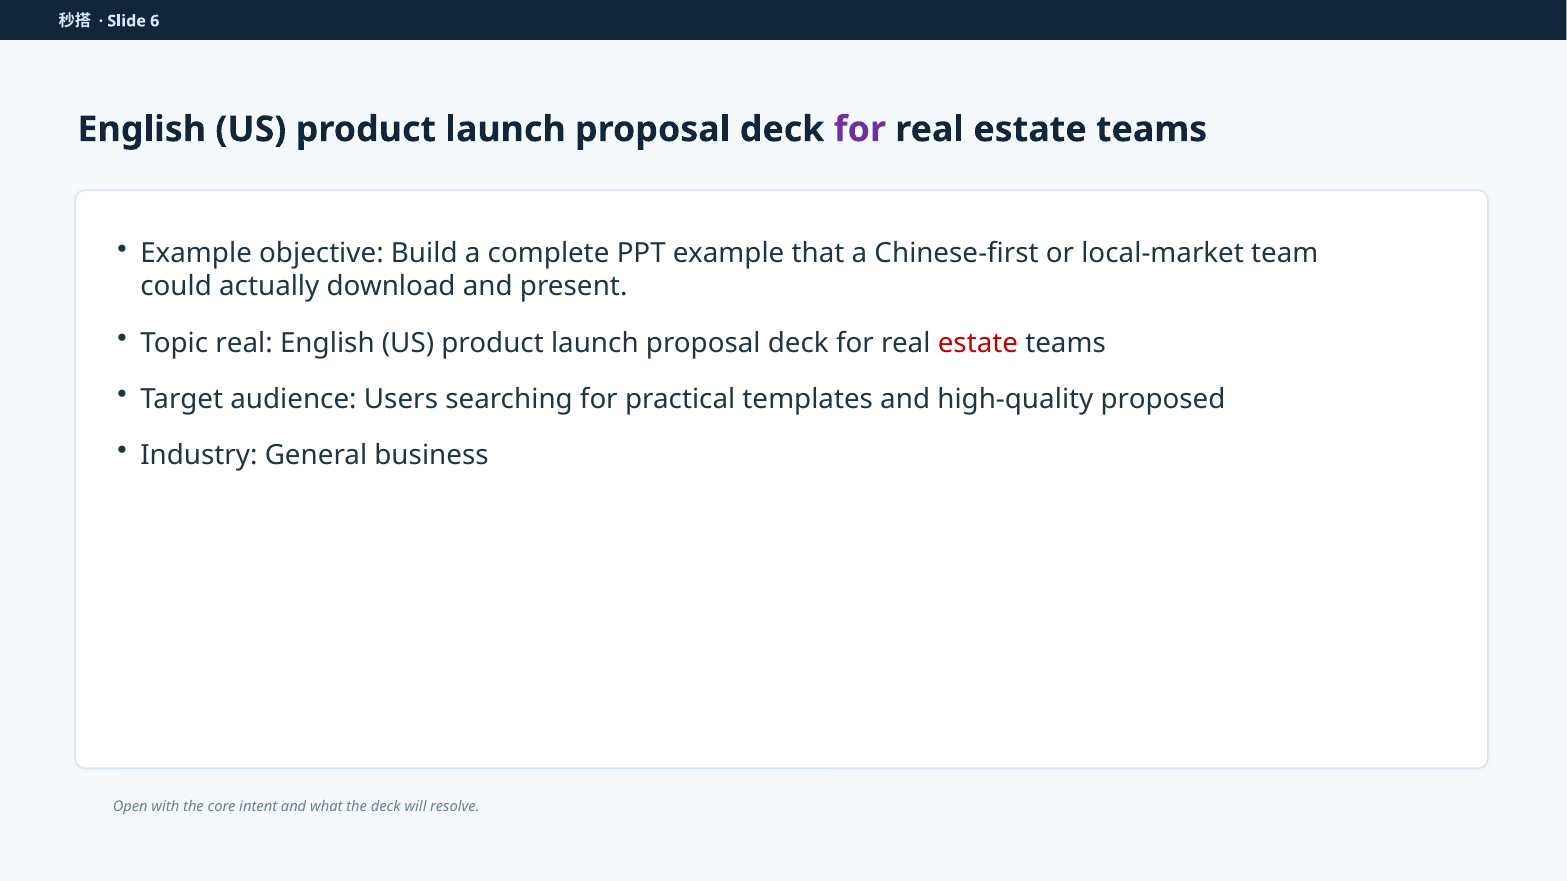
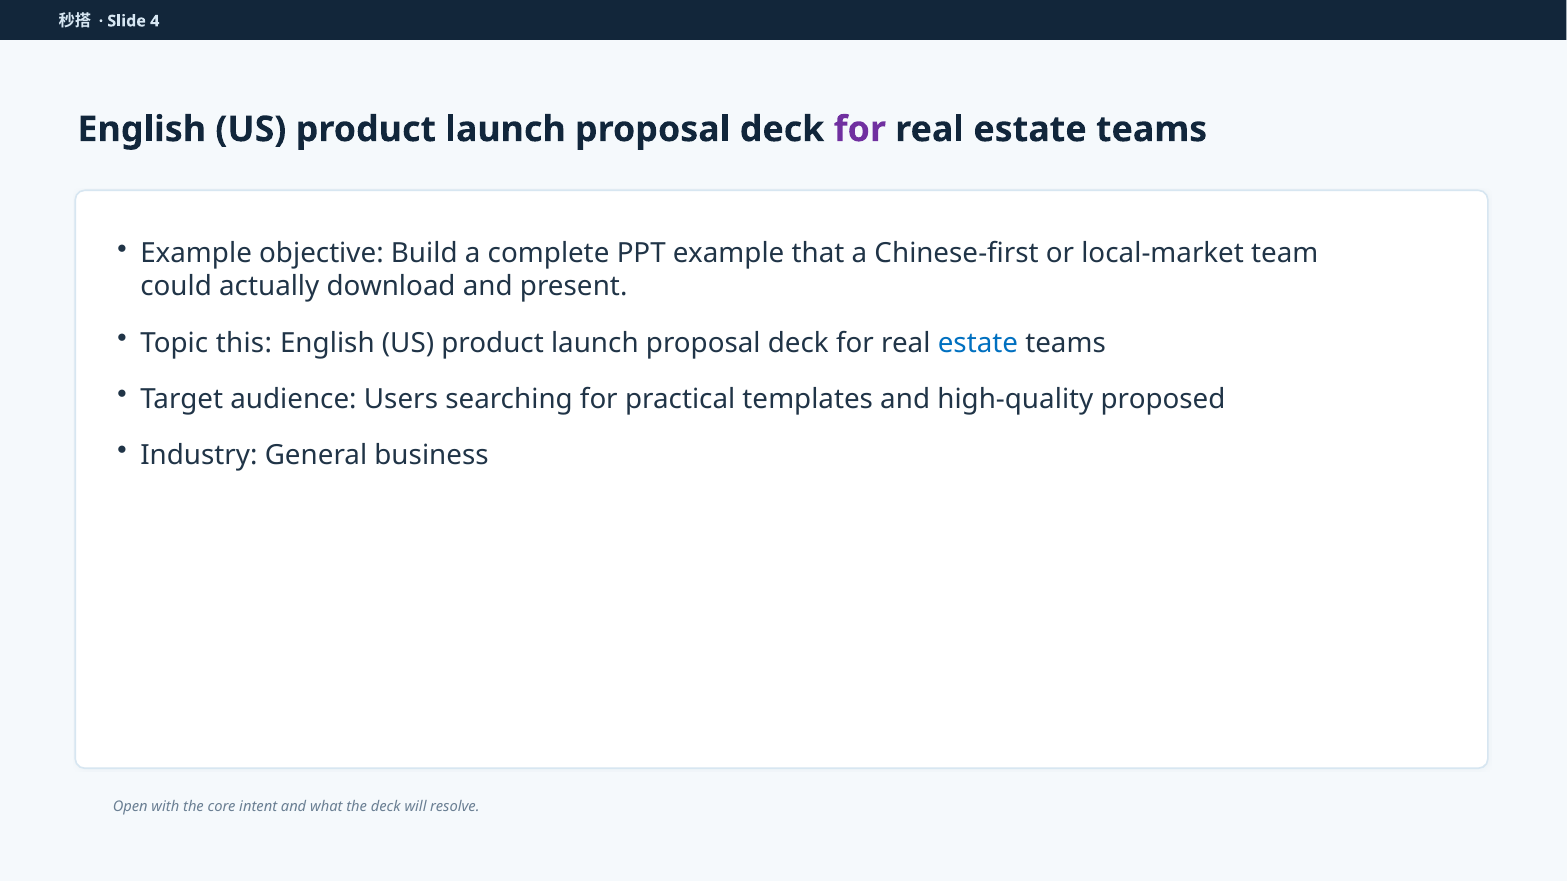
6: 6 -> 4 (155, 21)
Topic real: real -> this (244, 343)
estate colour: red -> blue (978, 343)
